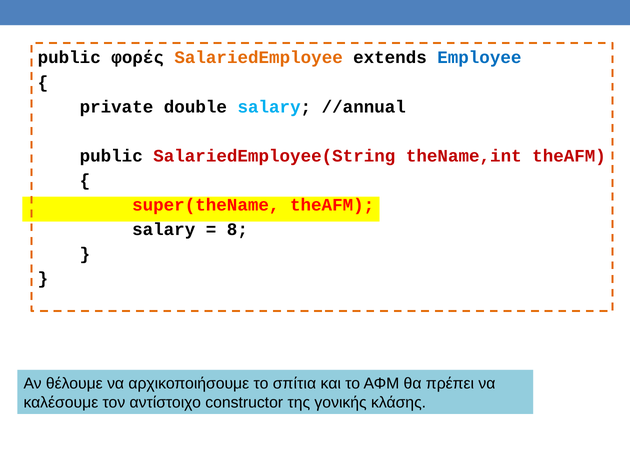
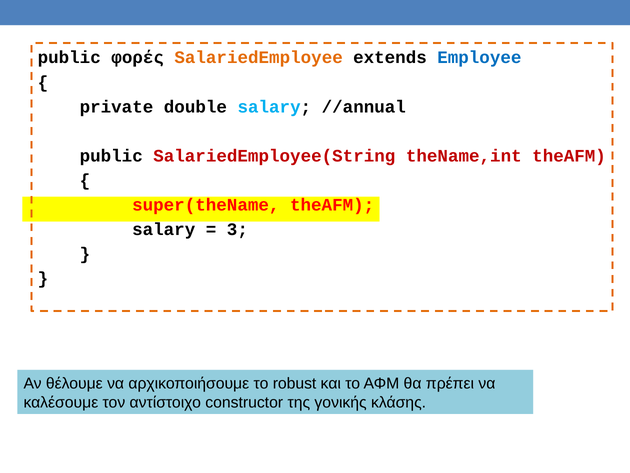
8: 8 -> 3 (237, 229)
σπίτια: σπίτια -> robust (295, 383)
